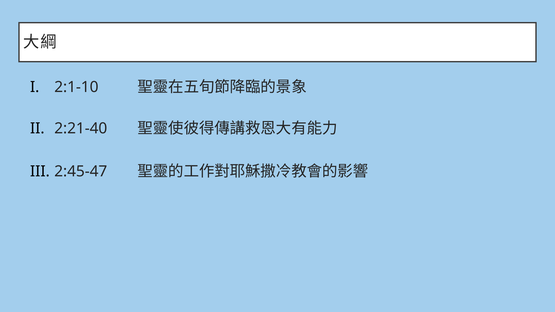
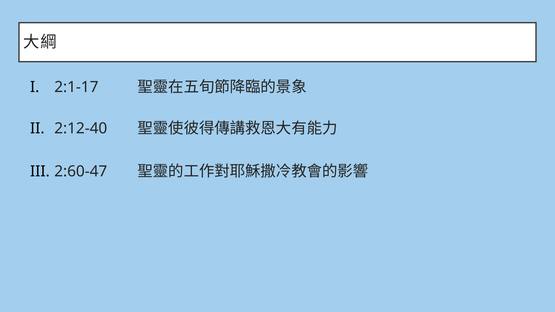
2:1-10: 2:1-10 -> 2:1-17 (76, 87)
2:21-40: 2:21-40 -> 2:12-40 (81, 128)
2:45-47: 2:45-47 -> 2:60-47 (81, 172)
